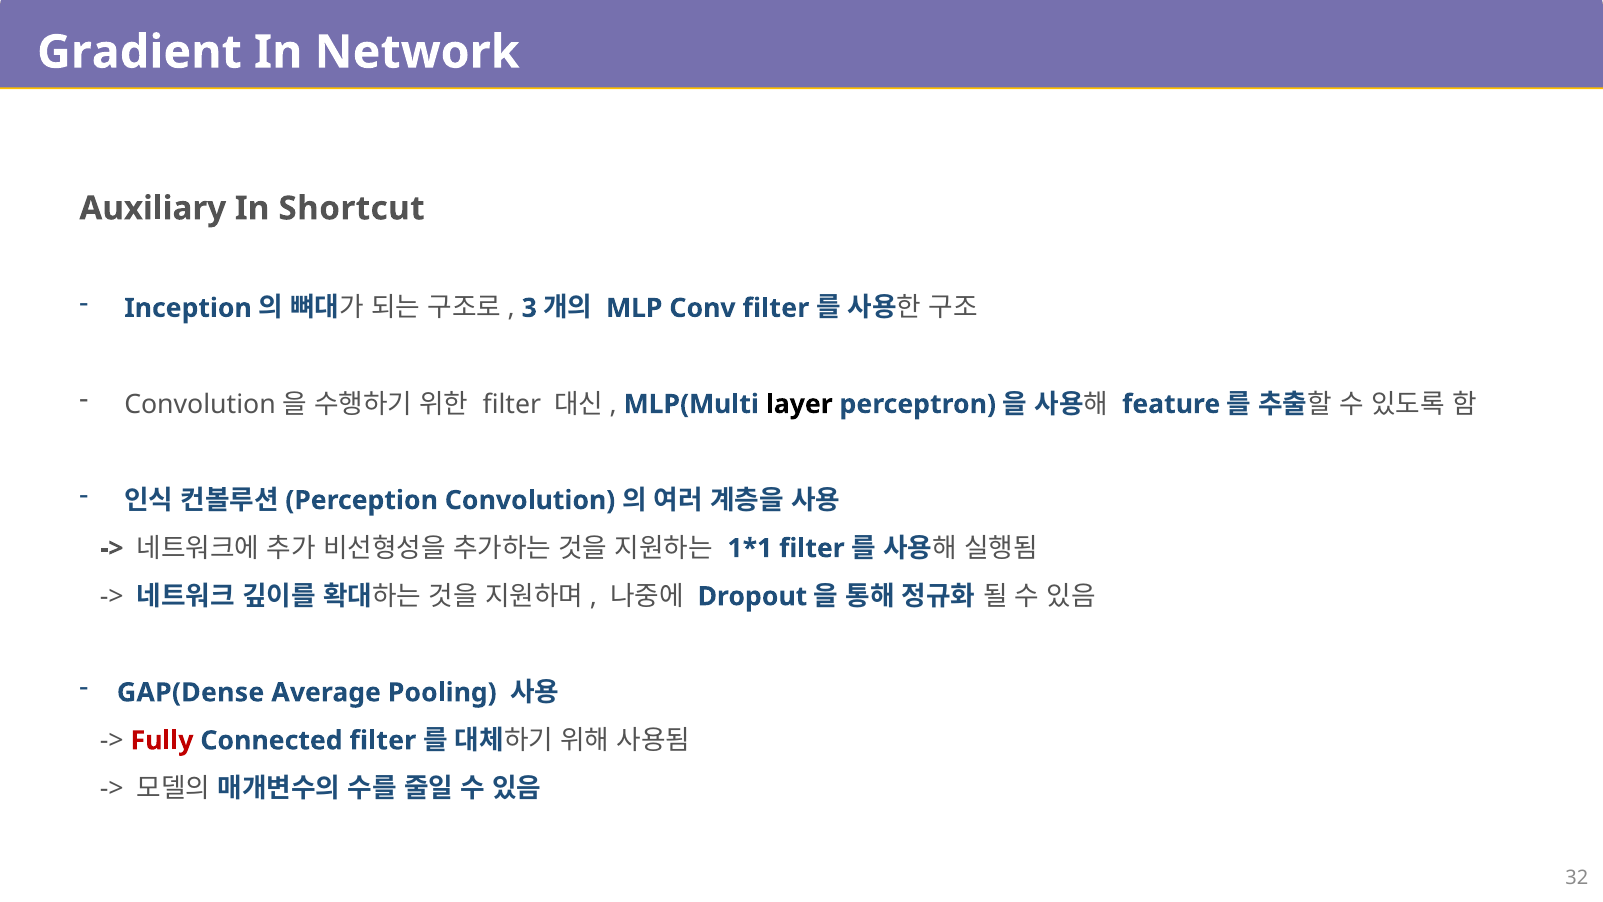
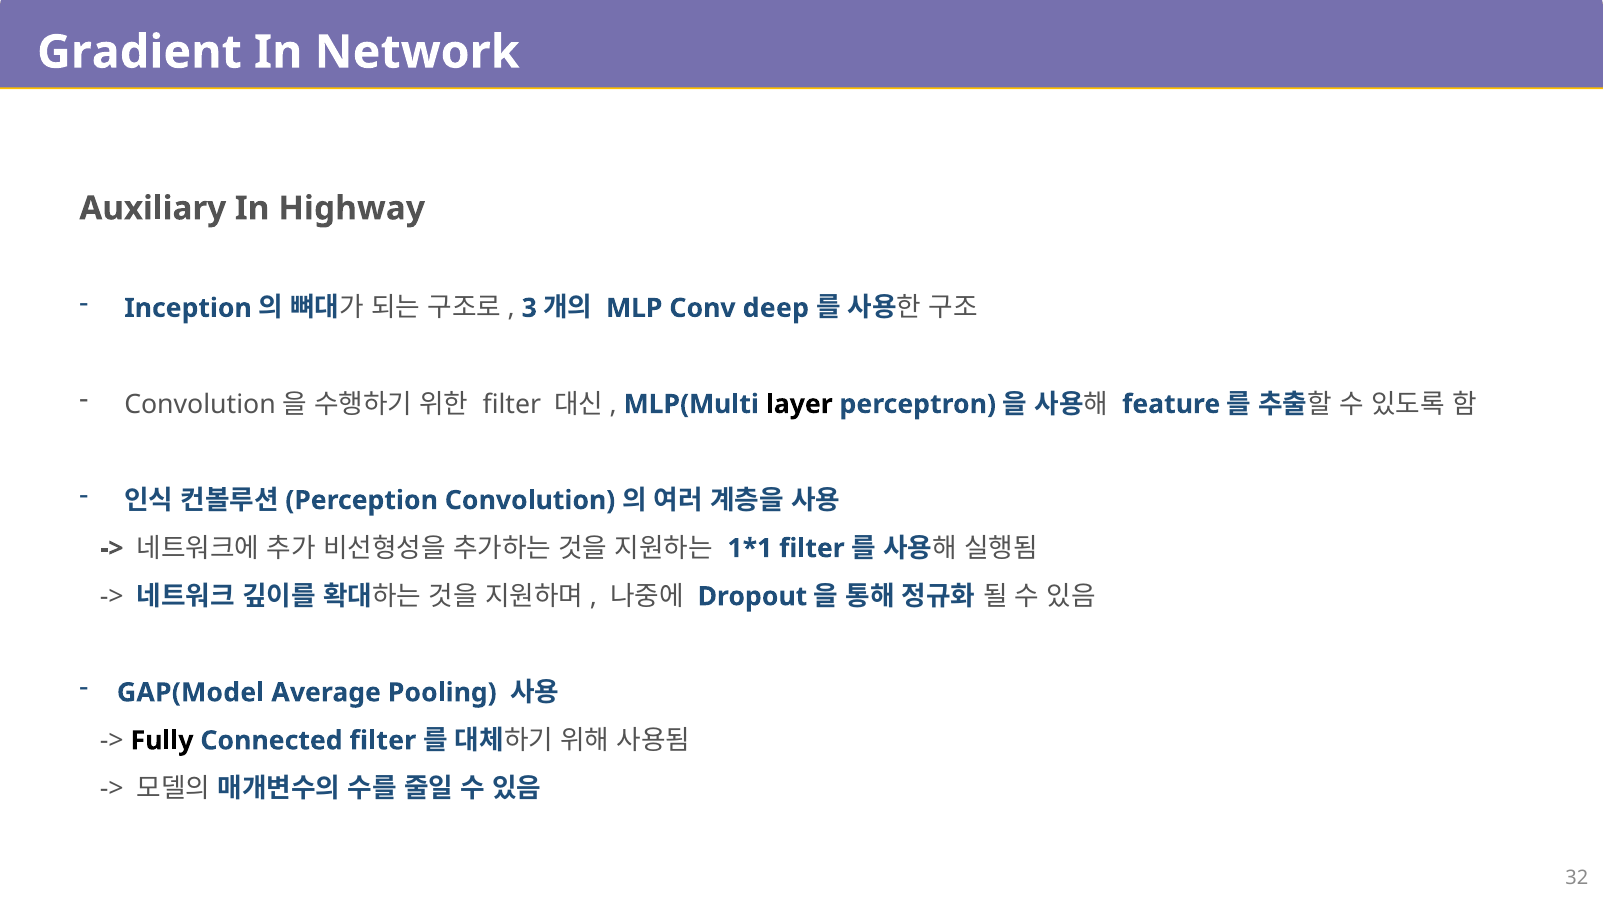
Shortcut: Shortcut -> Highway (352, 208)
Conv filter: filter -> deep (776, 308)
GAP(Dense: GAP(Dense -> GAP(Model (191, 692)
Fully colour: red -> black (162, 740)
